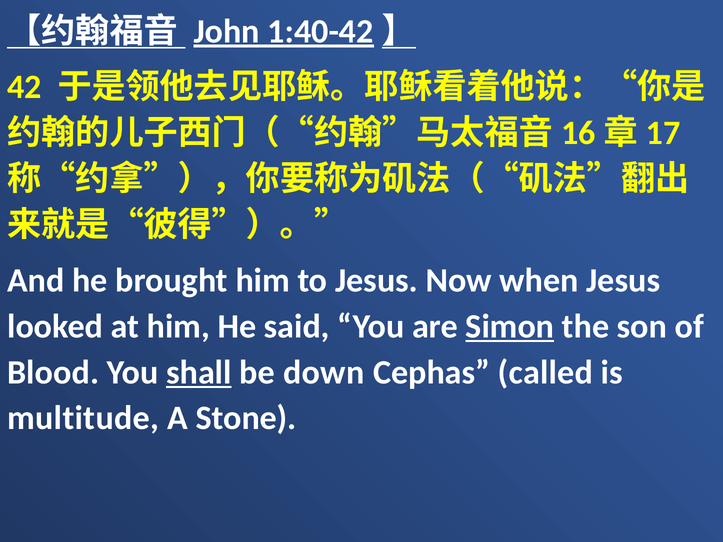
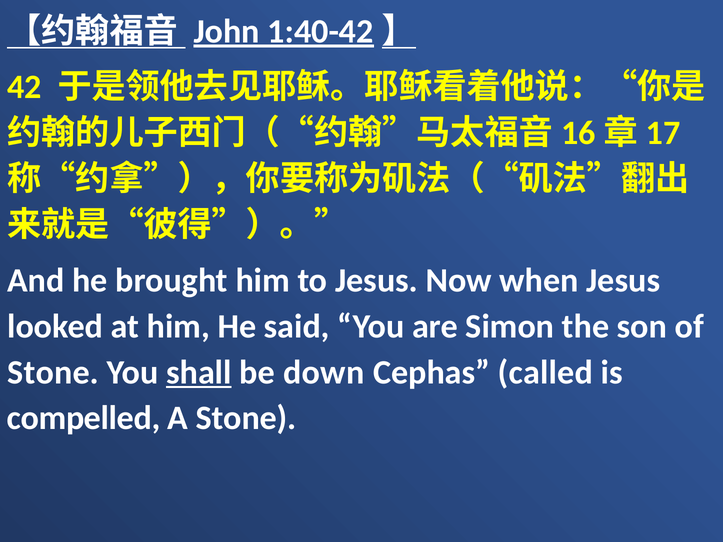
Simon underline: present -> none (510, 327)
Blood: Blood -> Stone (53, 372)
multitude: multitude -> compelled (84, 418)
